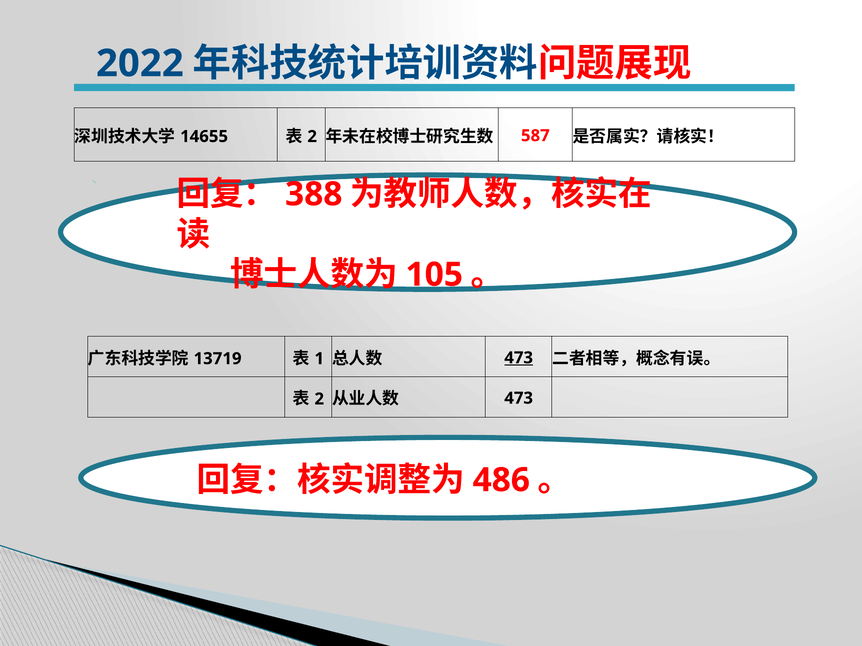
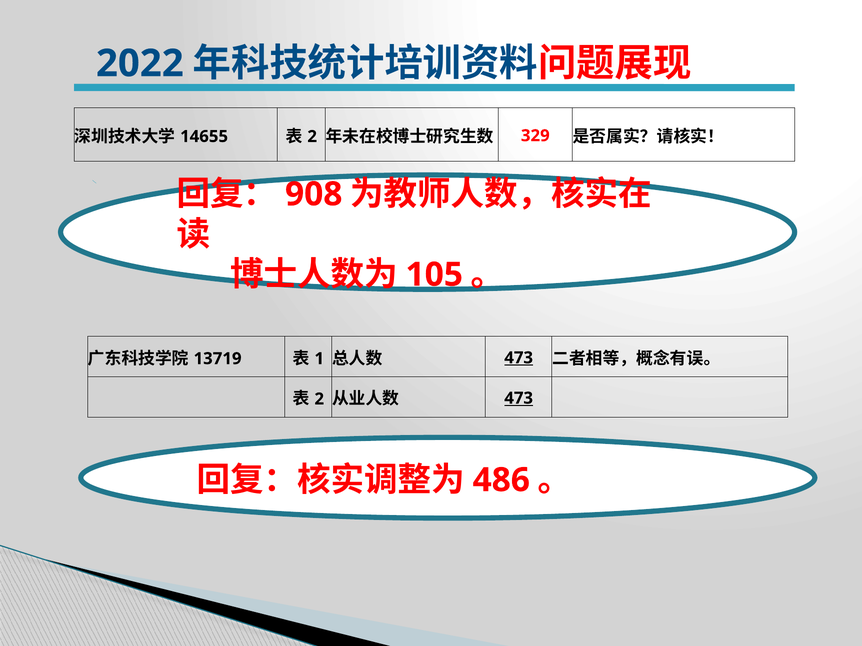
587: 587 -> 329 (535, 136)
388: 388 -> 908 (314, 194)
473 underline: none -> present (519, 398)
